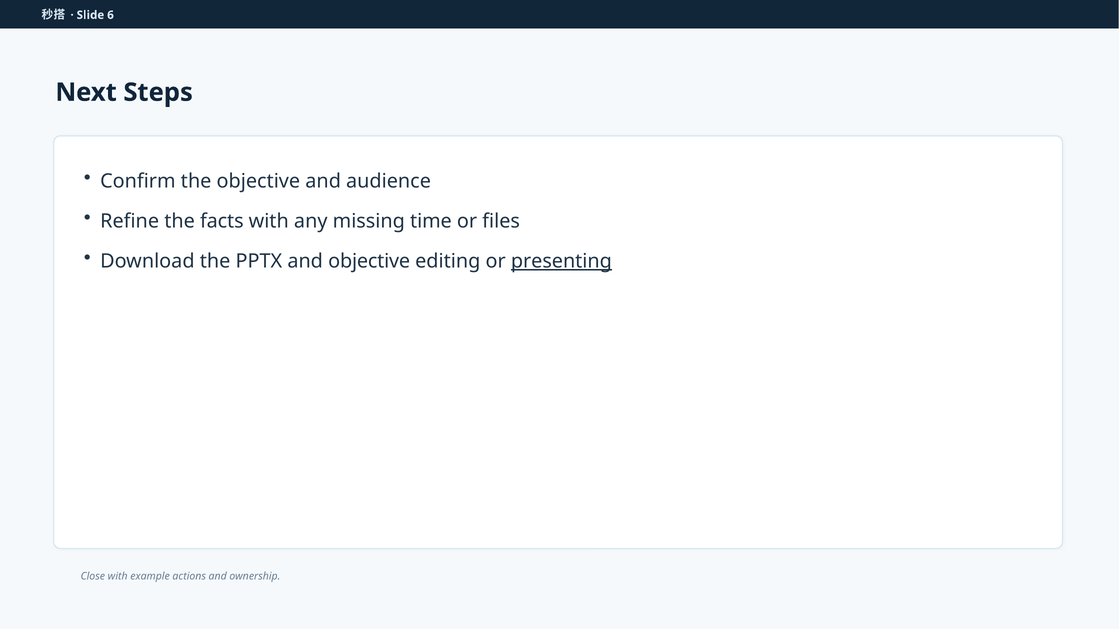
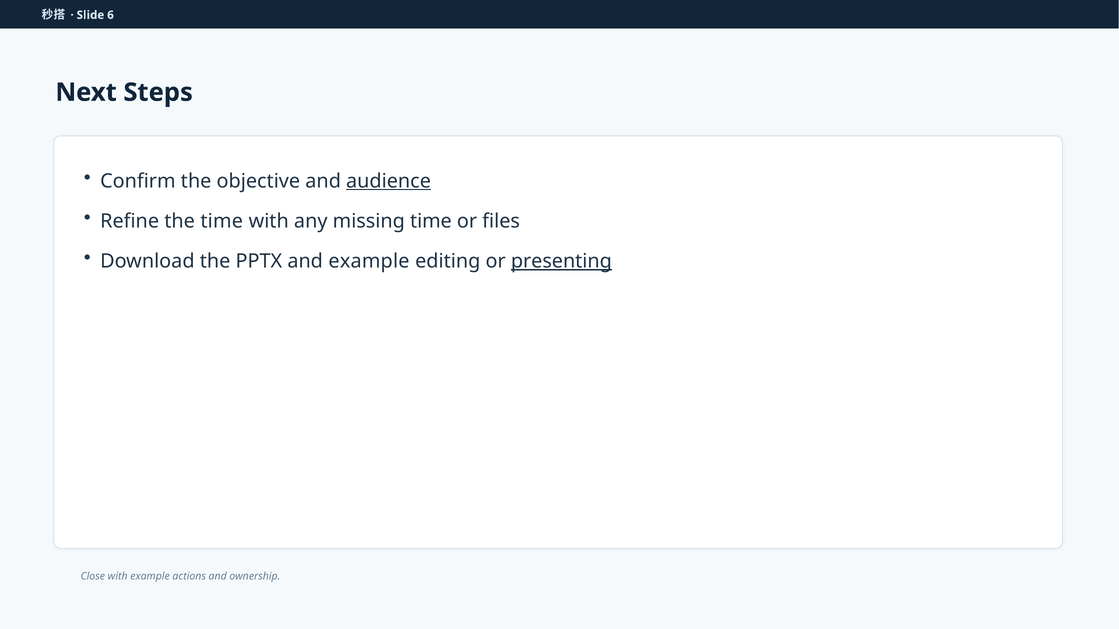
audience underline: none -> present (389, 181)
the facts: facts -> time (222, 221)
and objective: objective -> example (369, 261)
